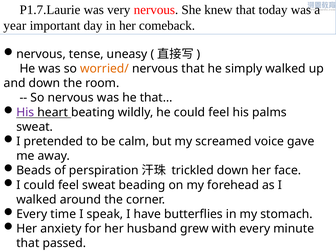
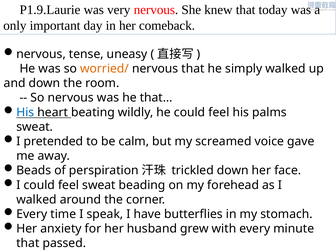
P1.7.Laurie: P1.7.Laurie -> P1.9.Laurie (50, 10)
year: year -> only (15, 26)
His colour: purple -> blue (25, 112)
